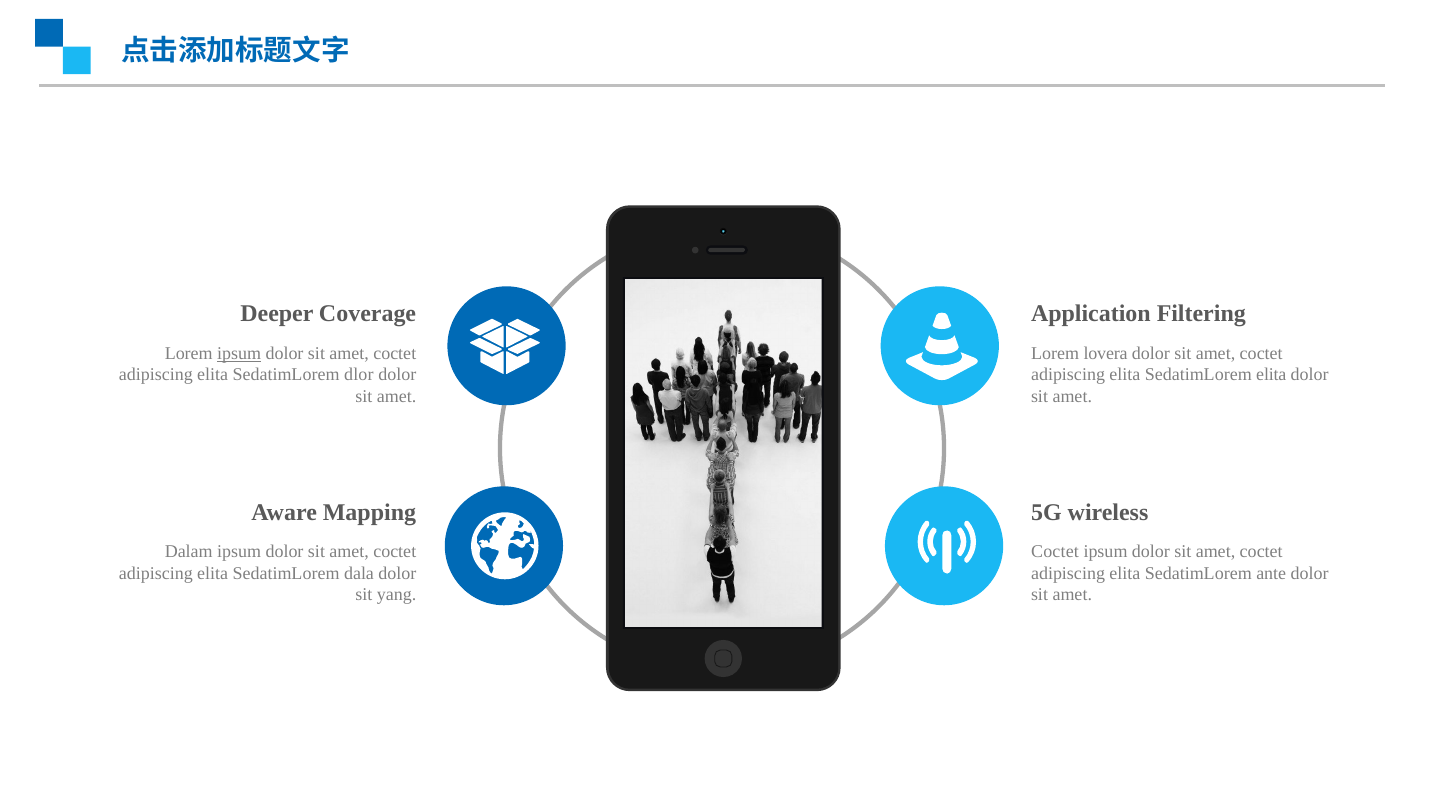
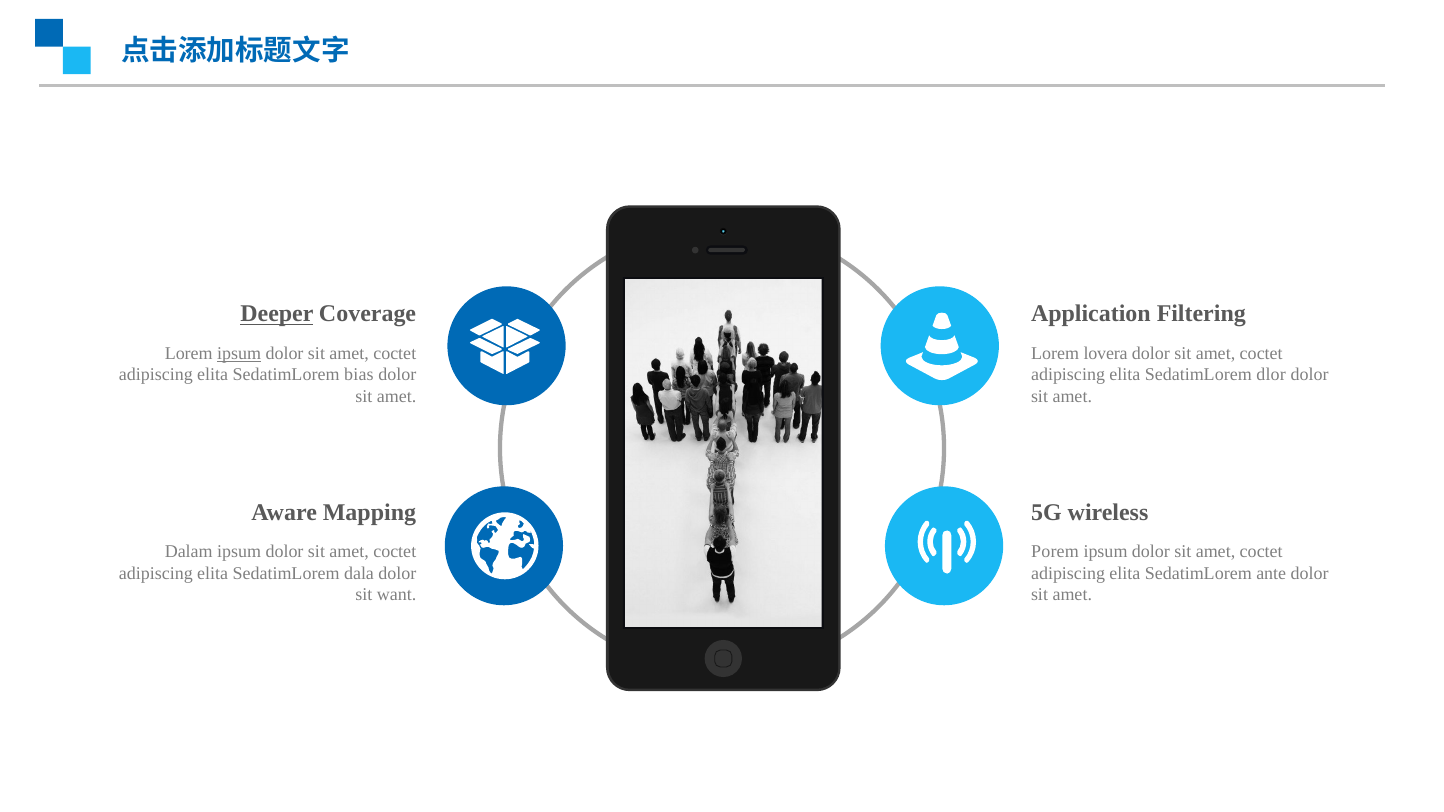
Deeper underline: none -> present (277, 314)
dlor: dlor -> bias (359, 375)
SedatimLorem elita: elita -> dlor (1271, 375)
Coctet: Coctet -> Porem (1055, 552)
yang: yang -> want (397, 595)
